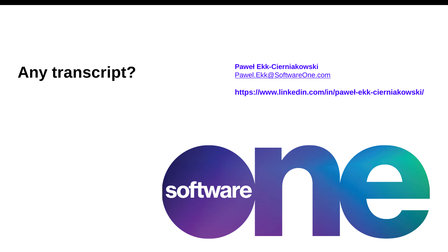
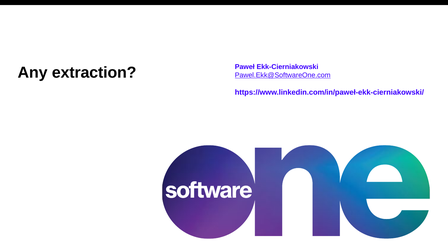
transcript: transcript -> extraction (94, 73)
